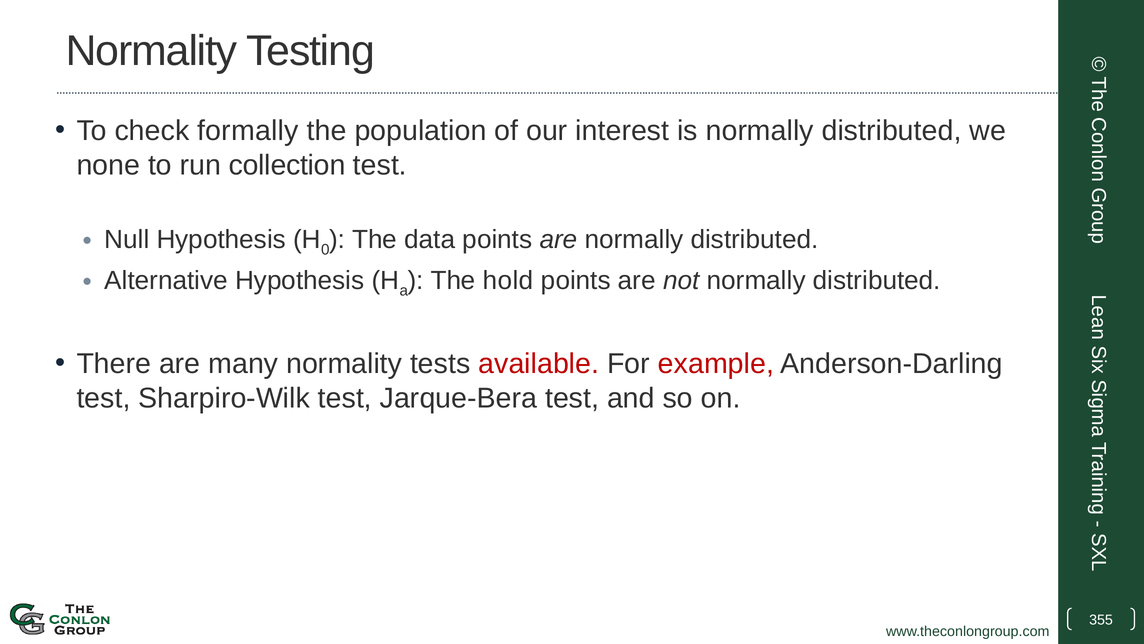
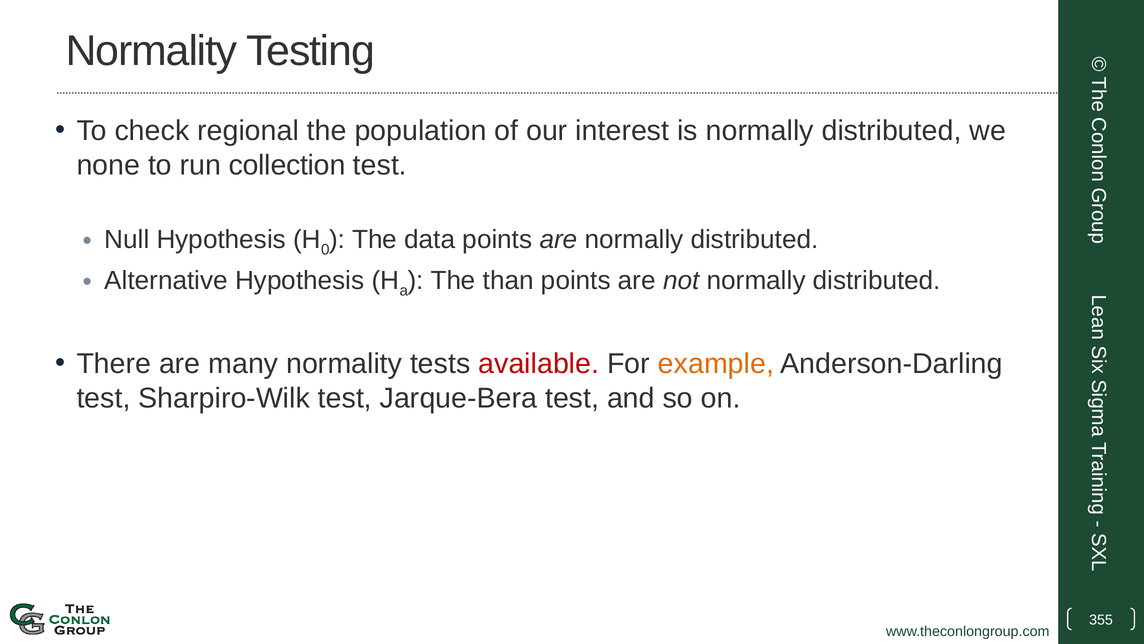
formally: formally -> regional (248, 131)
hold: hold -> than (508, 281)
example colour: red -> orange (716, 364)
